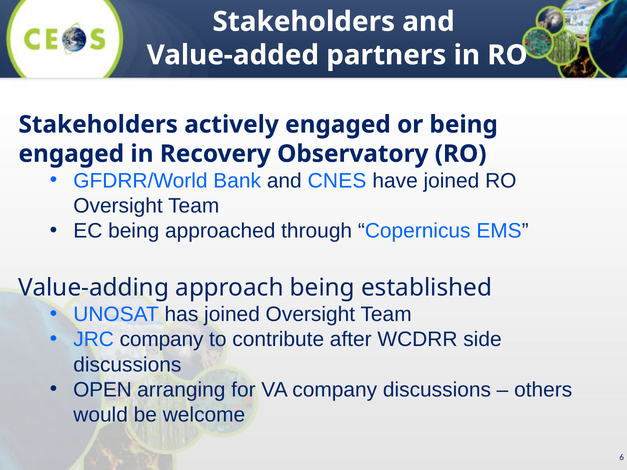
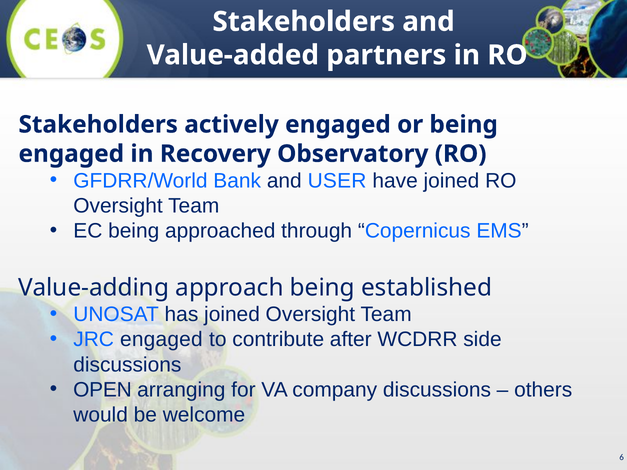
CNES: CNES -> USER (337, 181)
JRC company: company -> engaged (161, 340)
